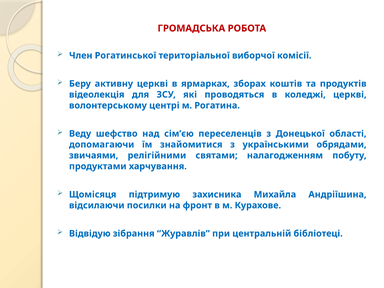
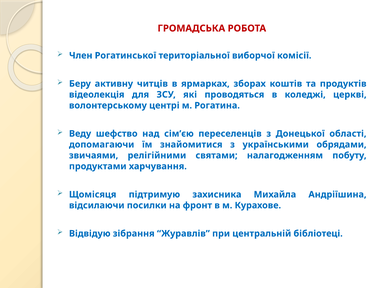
активну церкві: церкві -> читців (152, 84)
